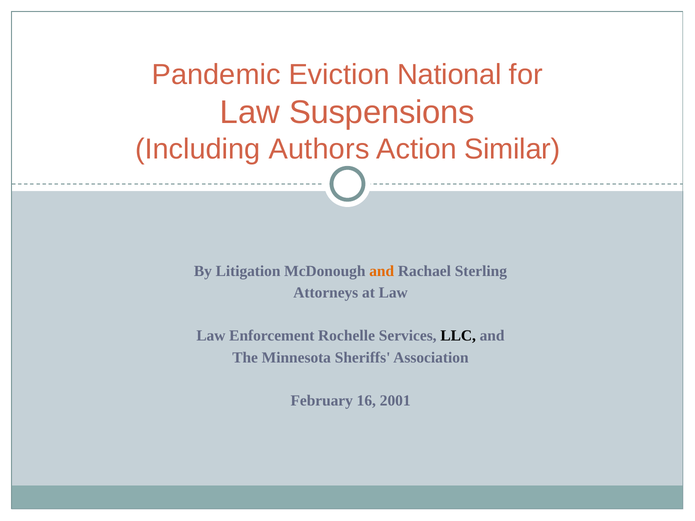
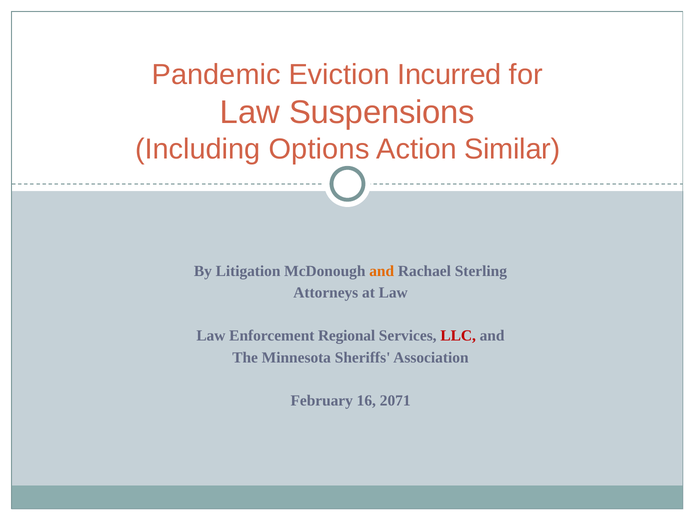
National: National -> Incurred (449, 75)
Authors: Authors -> Options (319, 149)
Rochelle: Rochelle -> Regional (347, 336)
LLC colour: black -> red (458, 336)
2001: 2001 -> 2071 (395, 401)
